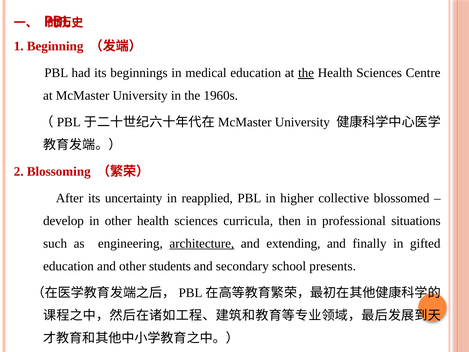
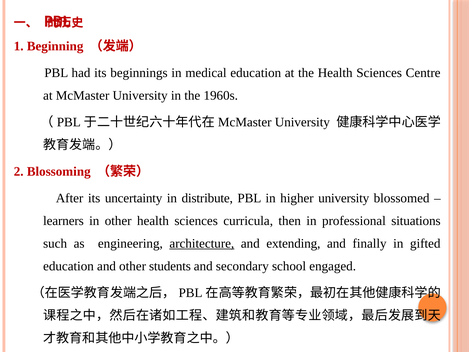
the underline: present -> none (306, 73)
reapplied: reapplied -> distribute (207, 198)
higher collective: collective -> university (344, 198)
develop: develop -> learners (63, 221)
presents: presents -> engaged (333, 266)
